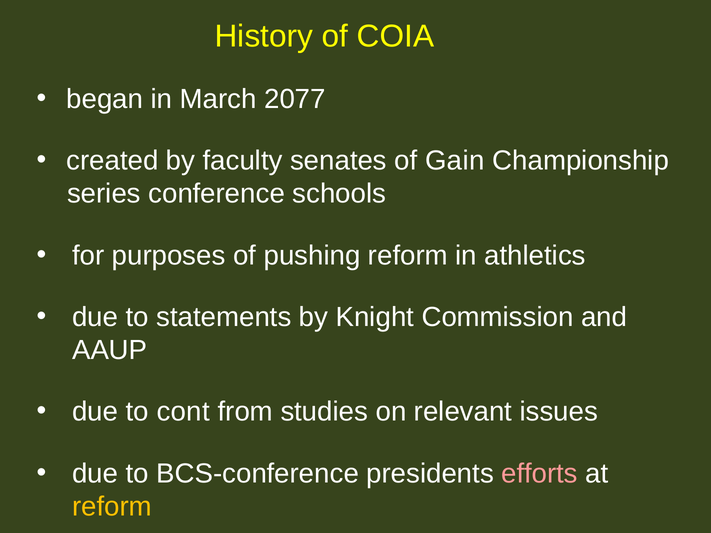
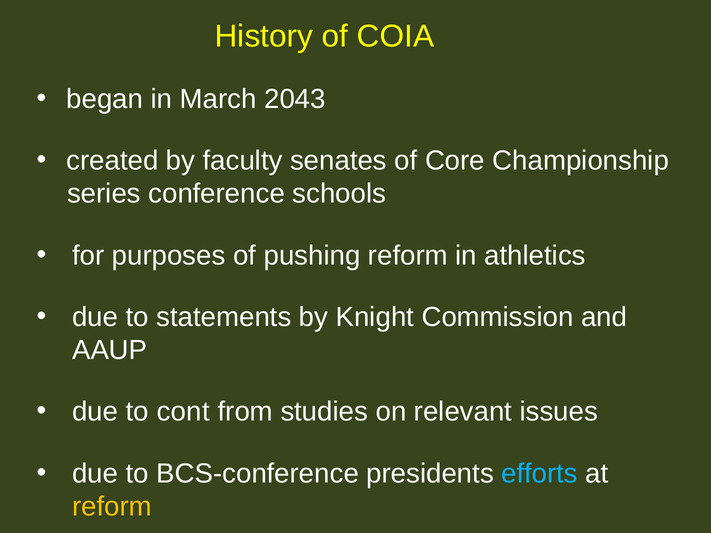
2077: 2077 -> 2043 (295, 99)
Gain: Gain -> Core (455, 161)
efforts colour: pink -> light blue (540, 474)
